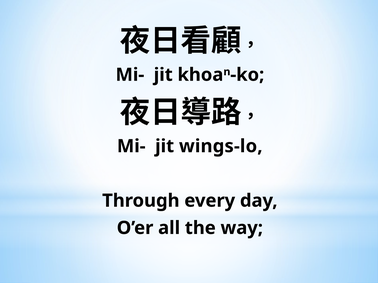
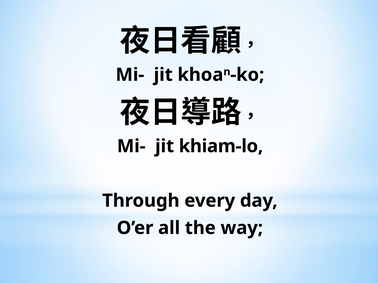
wings-lo: wings-lo -> khiam-lo (221, 146)
